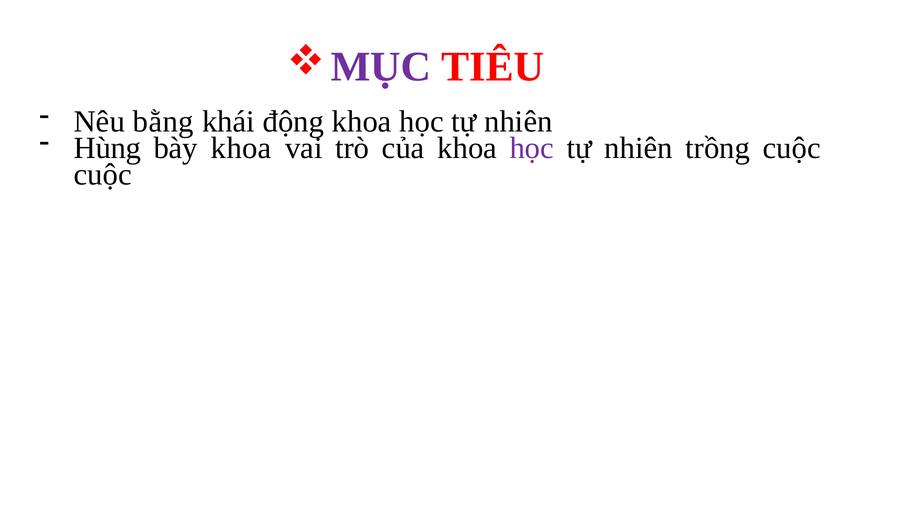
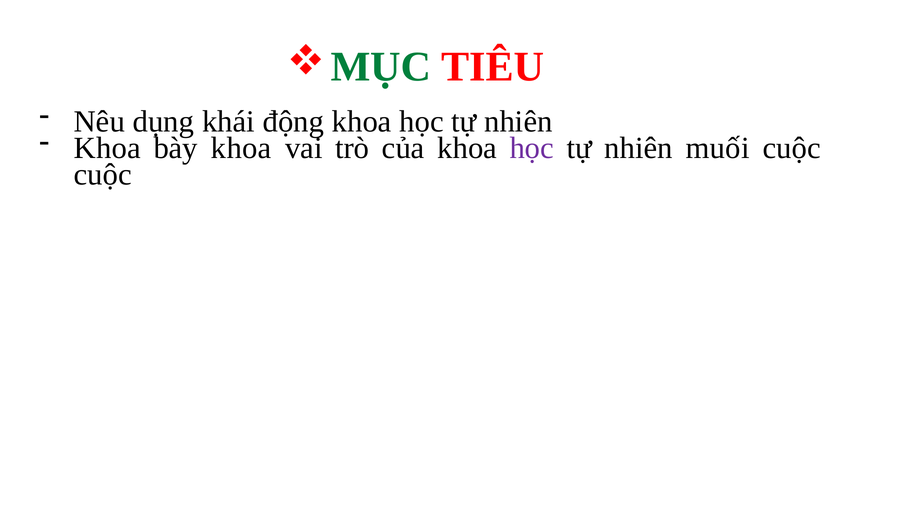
MỤC colour: purple -> green (381, 67)
bằng: bằng -> dụng (163, 121)
Hùng: Hùng -> Khoa (107, 148)
trồng: trồng -> muối (718, 148)
